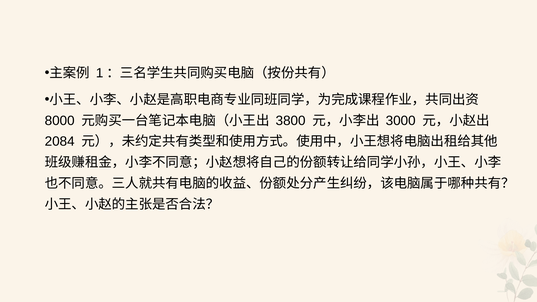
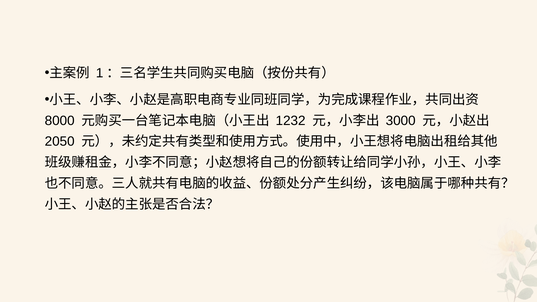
3800: 3800 -> 1232 (291, 121)
2084: 2084 -> 2050 (60, 142)
